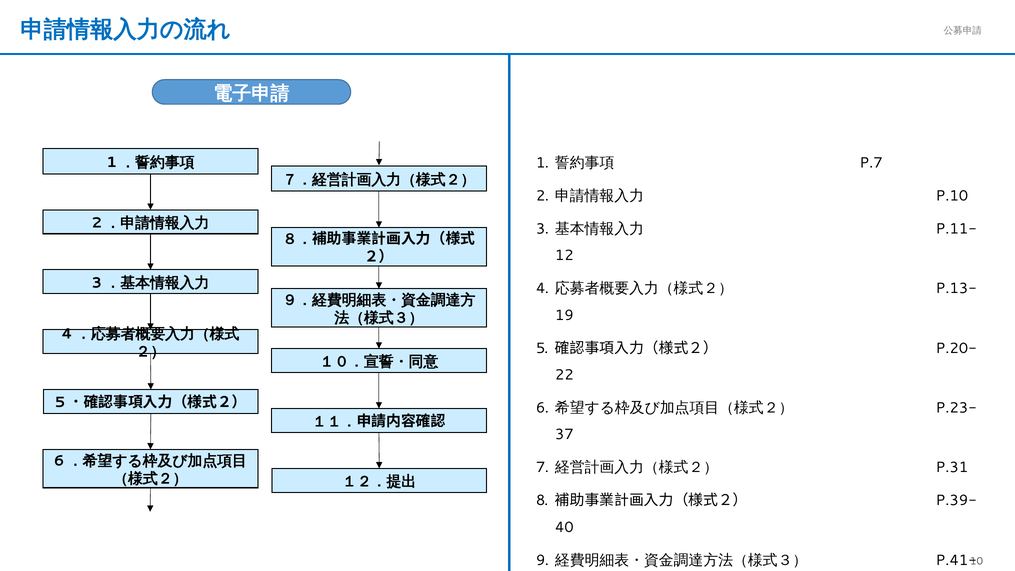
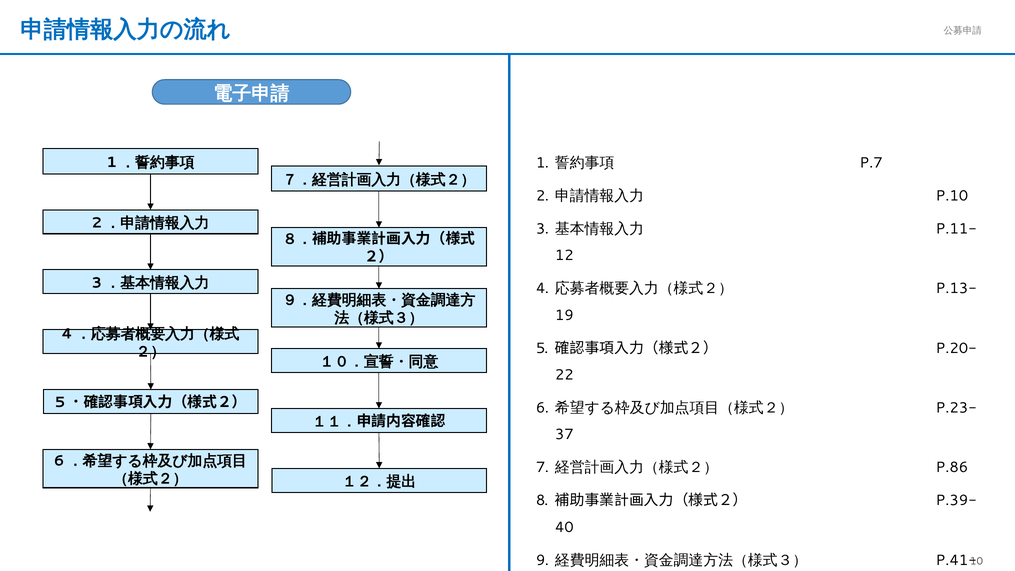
P.31: P.31 -> P.86 (952, 467)
